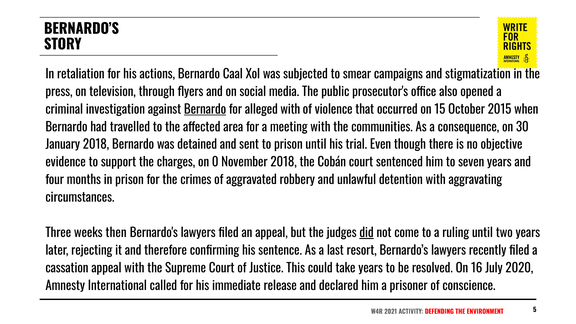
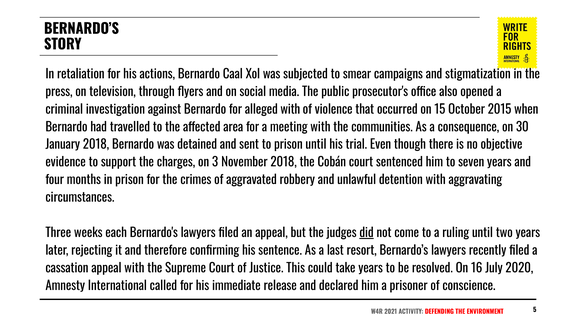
Bernardo underline: present -> none (205, 109)
0: 0 -> 3 (215, 162)
then: then -> each (116, 233)
